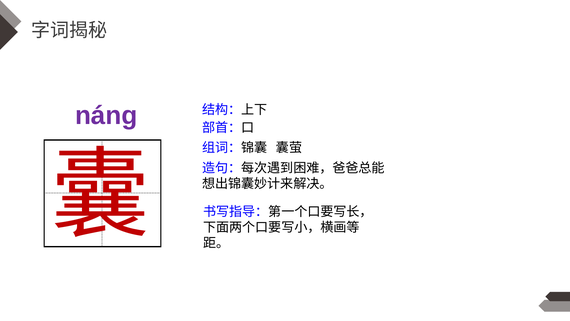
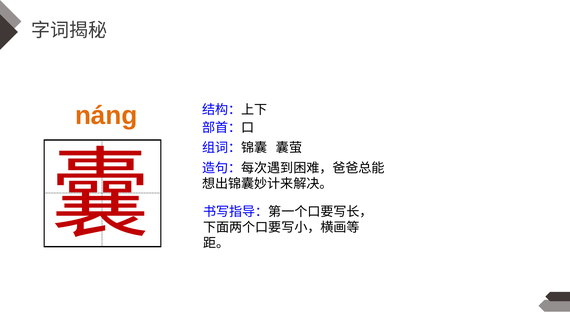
náng colour: purple -> orange (106, 115)
